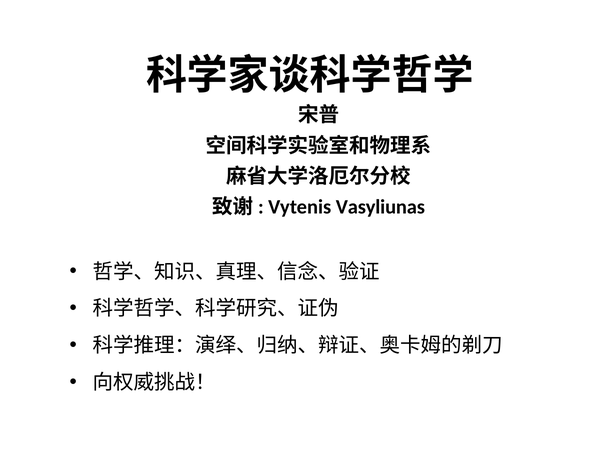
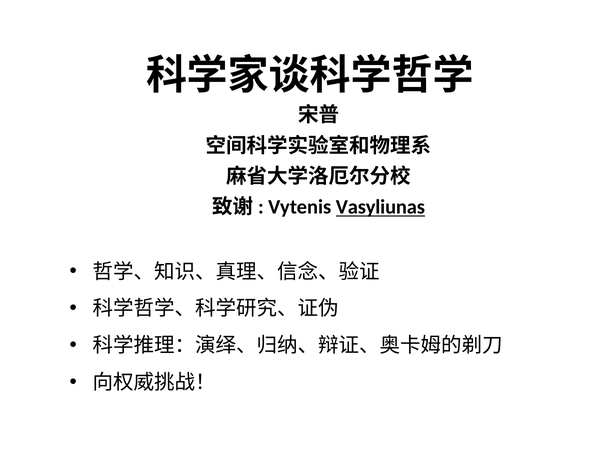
Vasyliunas underline: none -> present (380, 207)
